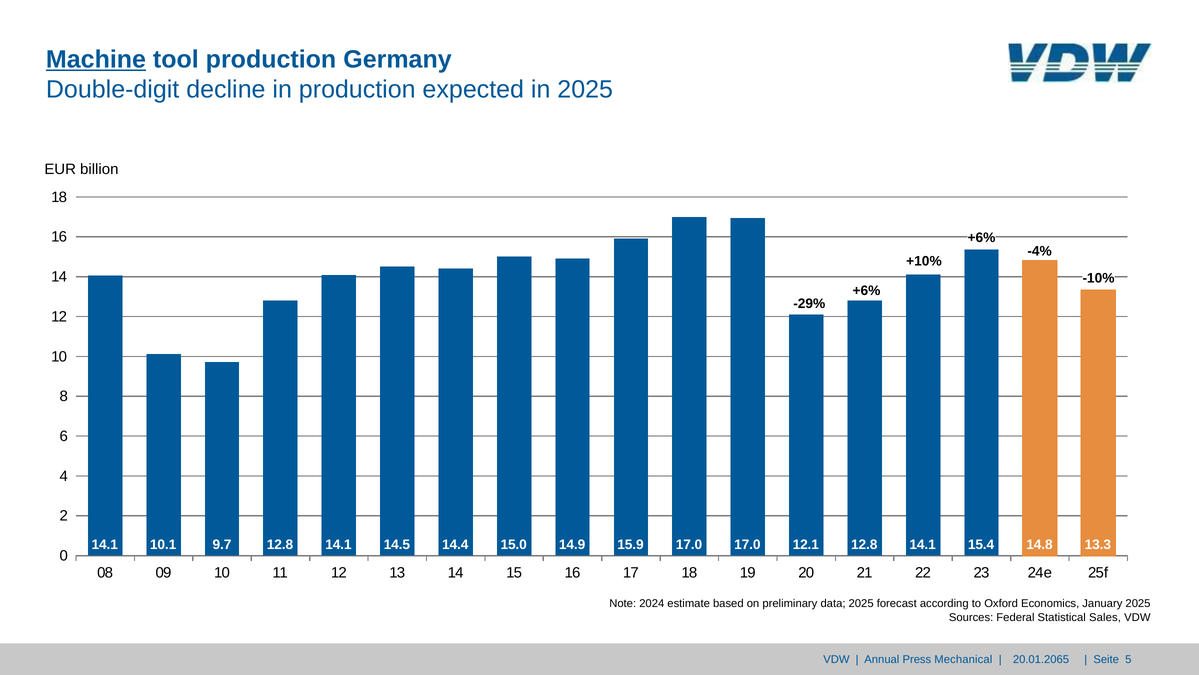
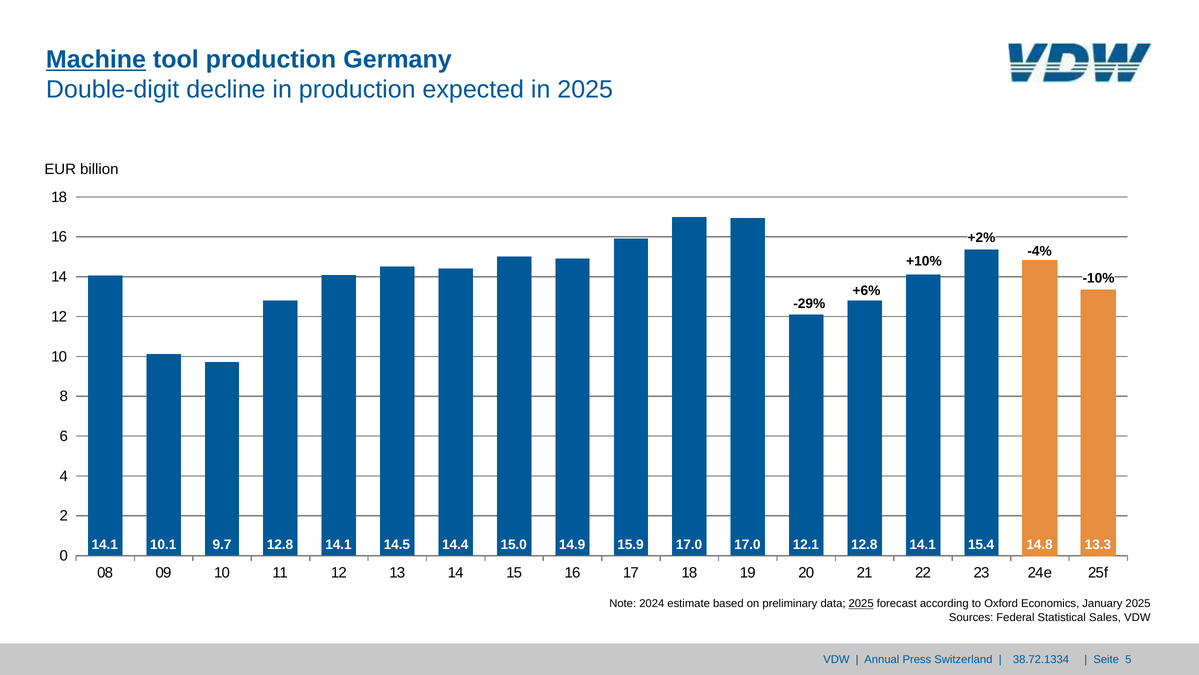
+6%: +6% -> +2% (981, 238)
2025 underline: none -> present (861, 603)
Mechanical: Mechanical -> Switzerland (963, 659)
20.01.2065: 20.01.2065 -> 38.72.1334 (1041, 659)
